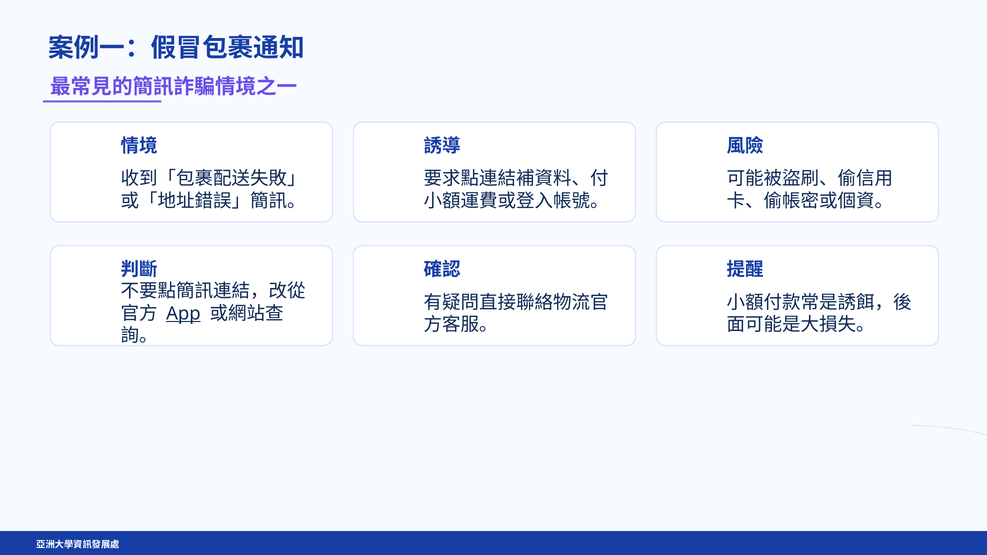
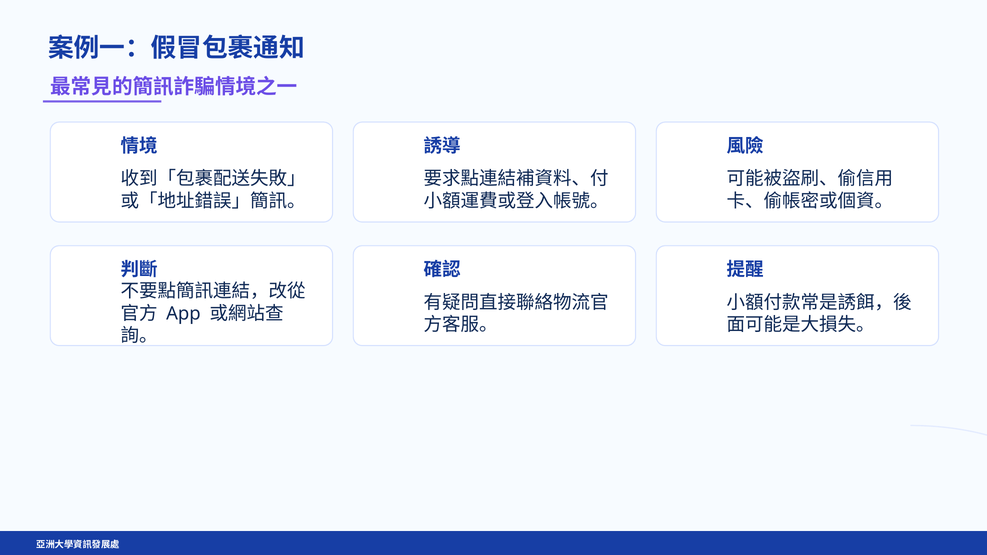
App underline: present -> none (183, 314)
